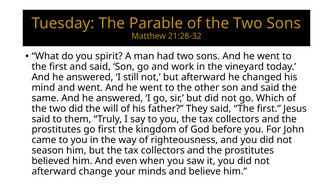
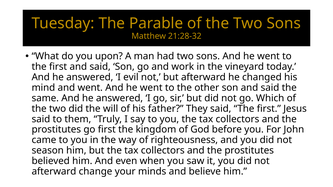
spirit: spirit -> upon (109, 56)
still: still -> evil (131, 77)
